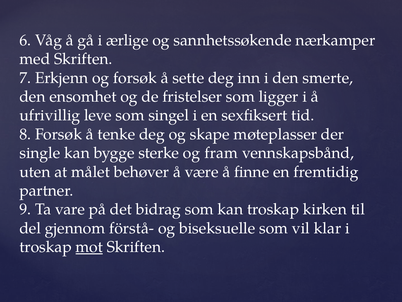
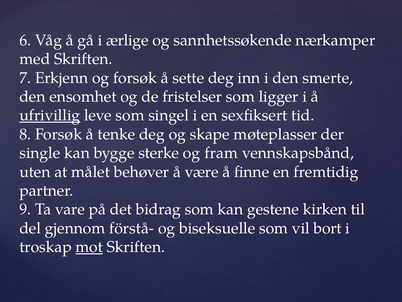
ufrivillig underline: none -> present (50, 115)
kan troskap: troskap -> gestene (273, 209)
klar: klar -> bort (328, 228)
